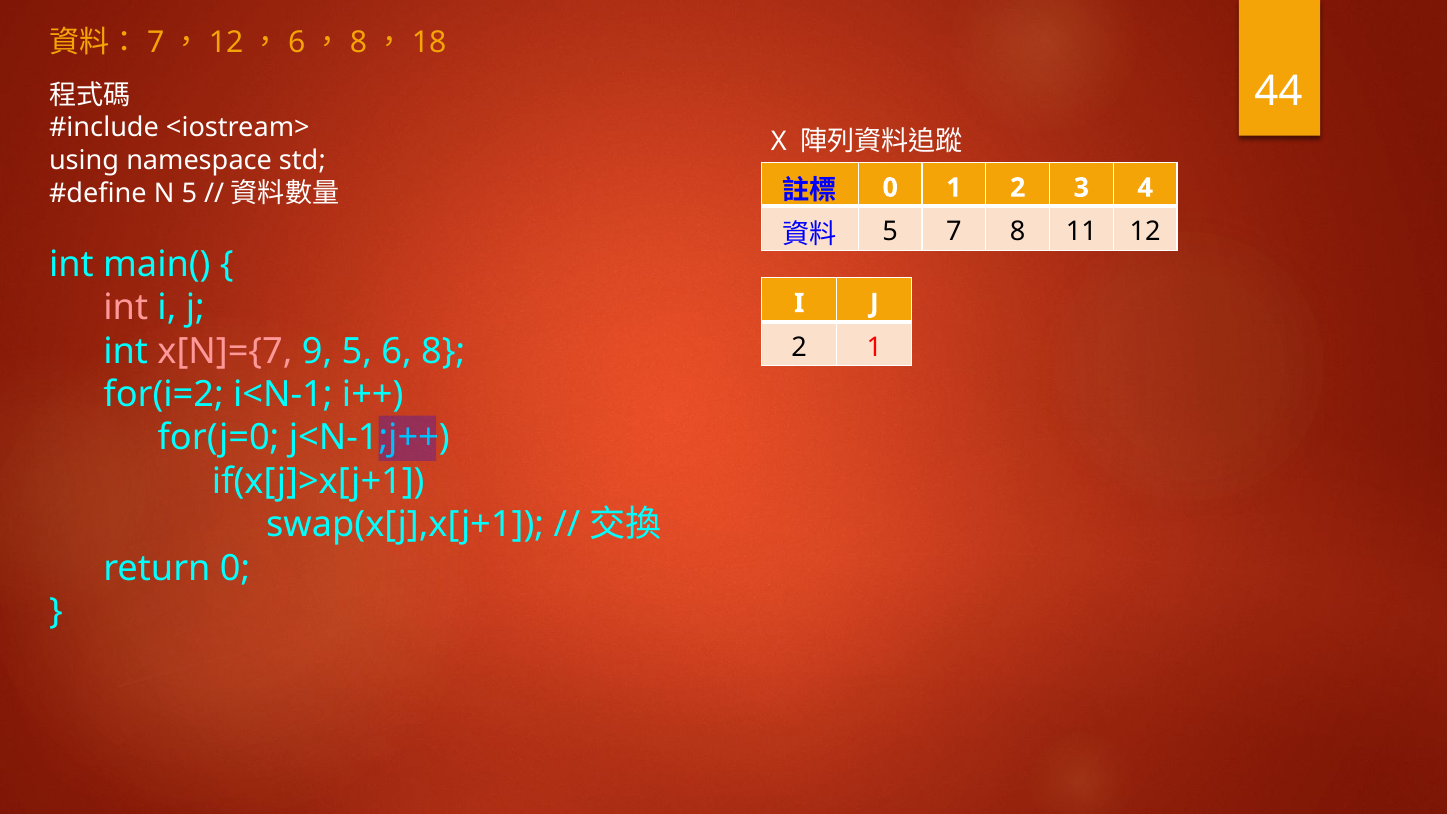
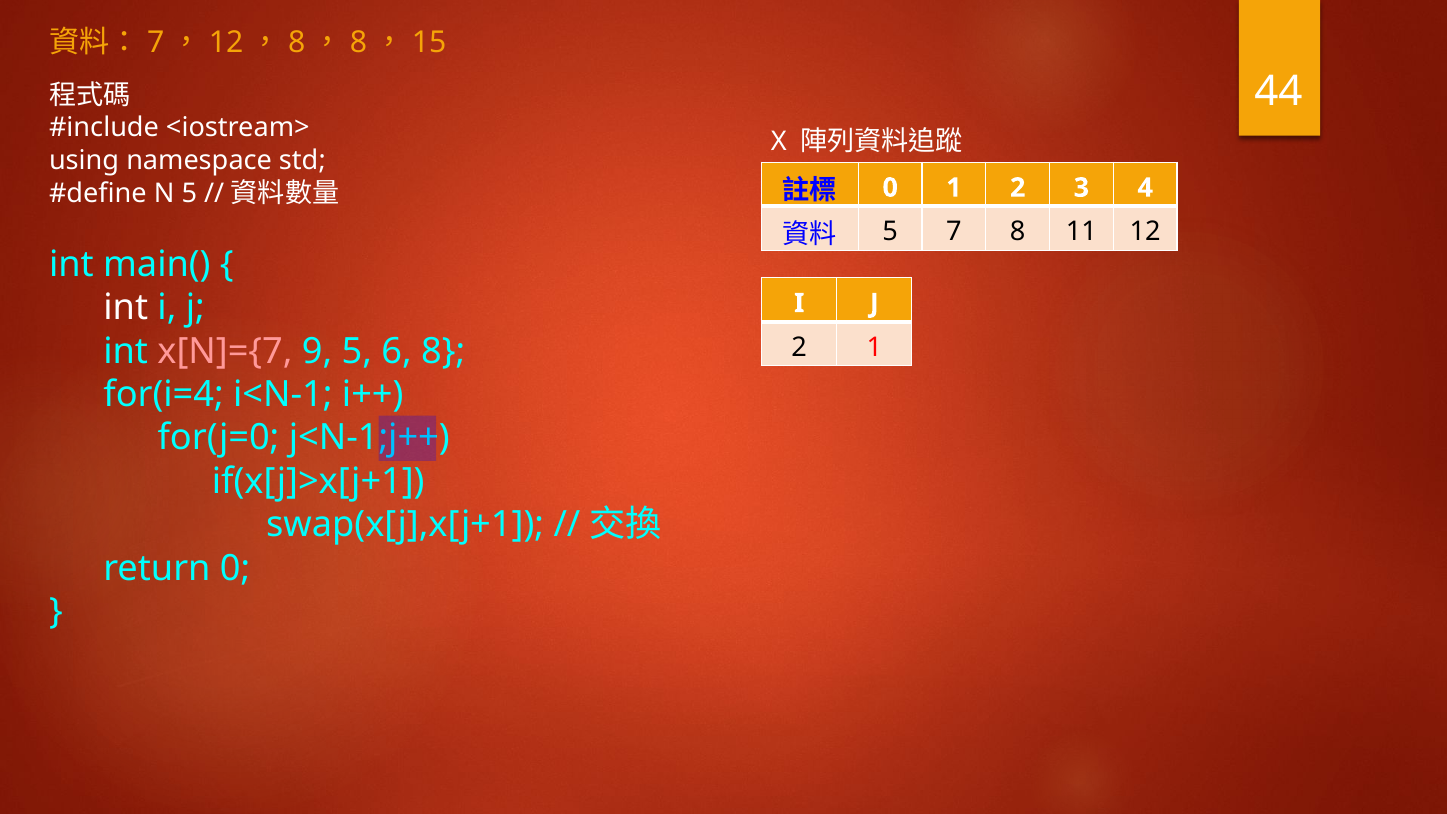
6: 6 -> 8 (297, 42)
18: 18 -> 15 (429, 42)
int colour: pink -> white (126, 308)
for(i=2: for(i=2 -> for(i=4 (164, 395)
